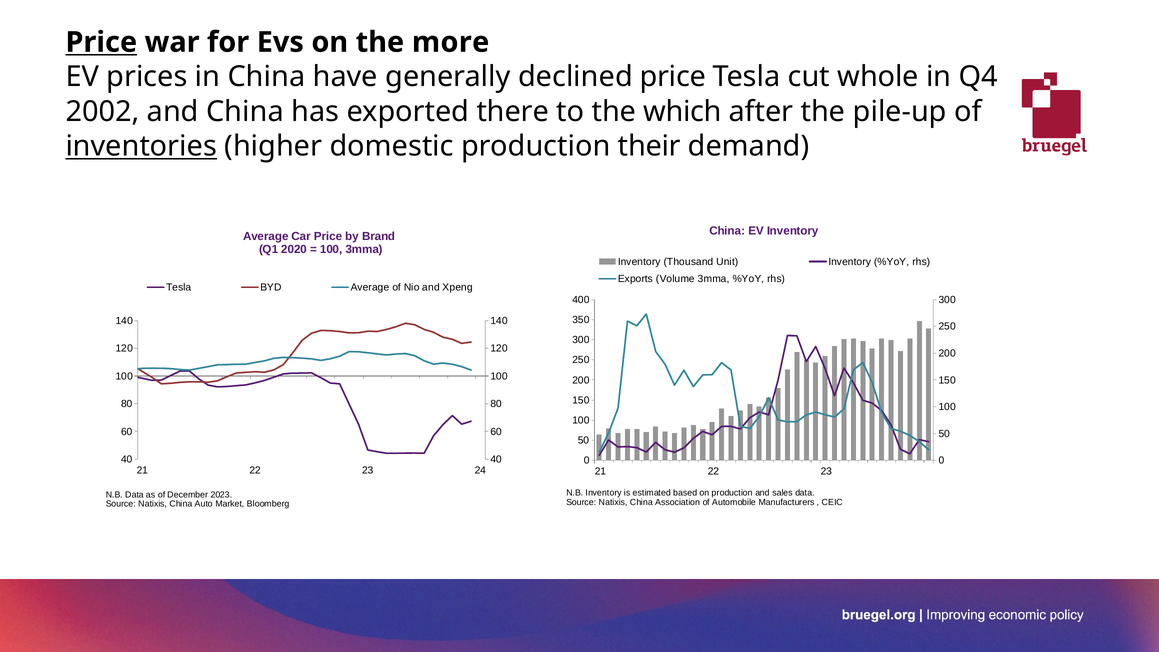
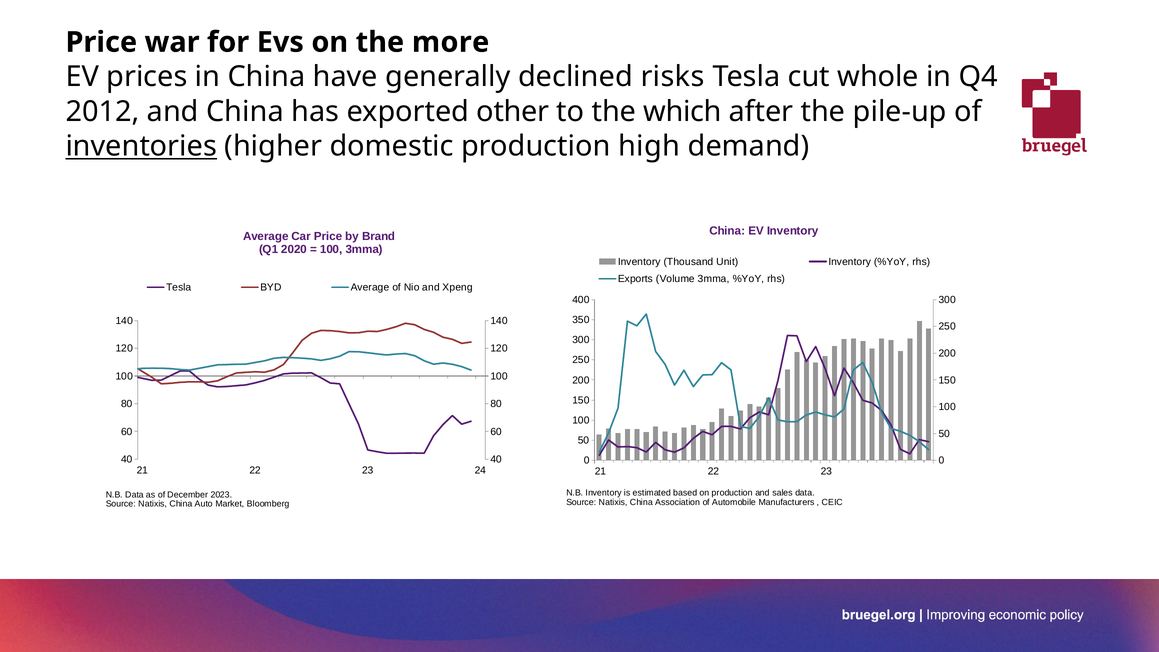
Price underline: present -> none (101, 42)
declined price: price -> risks (673, 77)
2002: 2002 -> 2012 (102, 112)
there: there -> other (513, 112)
their: their -> high (649, 146)
